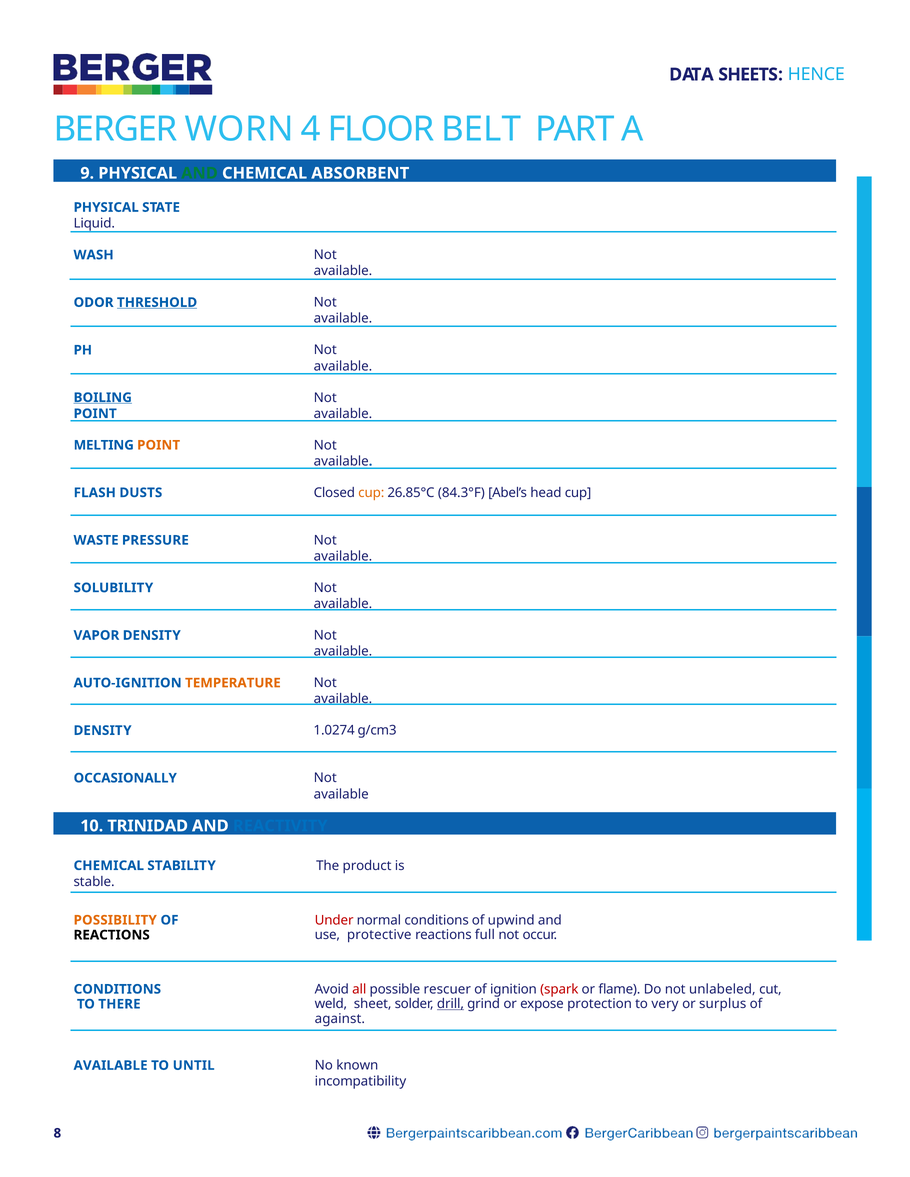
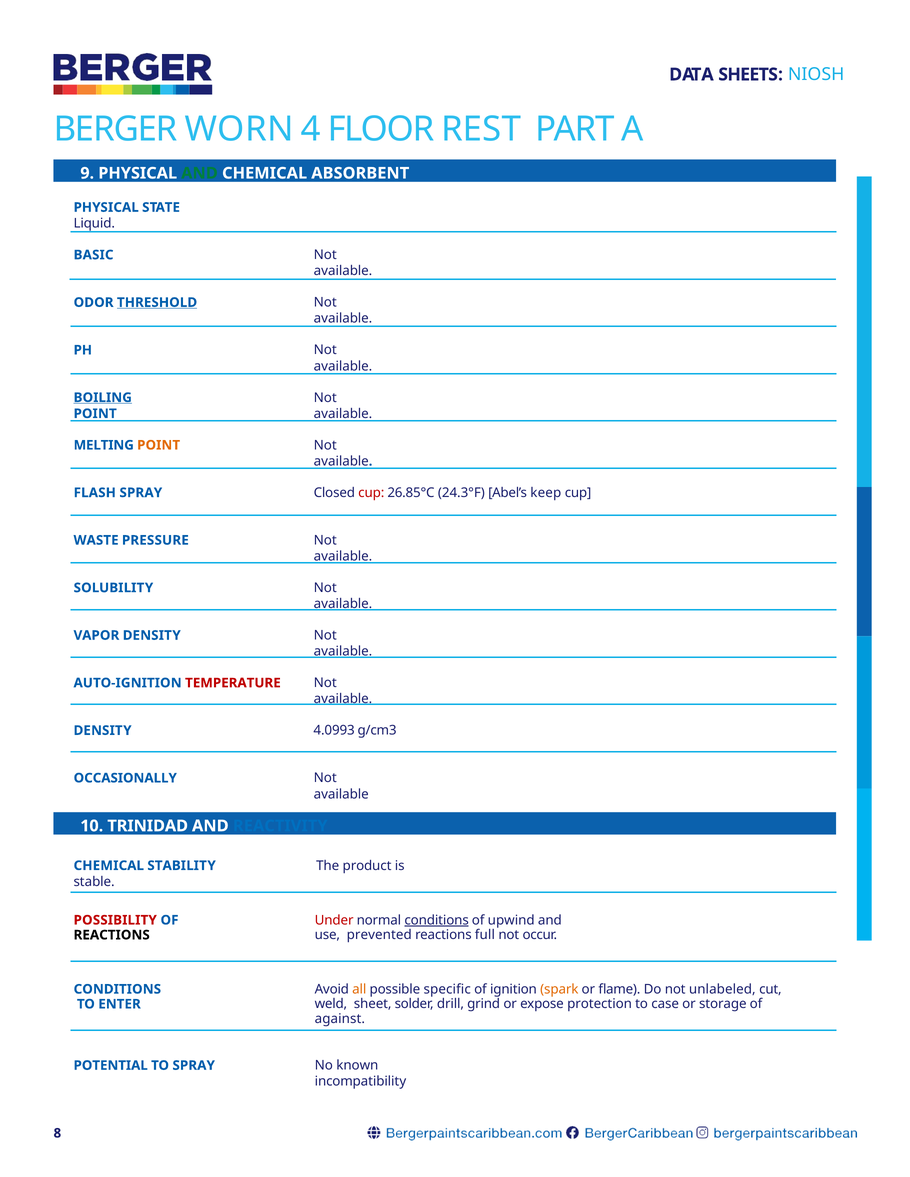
HENCE: HENCE -> NIOSH (816, 75)
BELT: BELT -> REST (481, 129)
WASH: WASH -> BASIC (94, 255)
FLASH DUSTS: DUSTS -> SPRAY (141, 493)
cup colour: orange -> red (371, 493)
84.3°F: 84.3°F -> 24.3°F (461, 493)
head: head -> keep (546, 493)
TEMPERATURE colour: orange -> red (233, 683)
1.0274: 1.0274 -> 4.0993 (334, 731)
conditions underline: none -> present (437, 921)
POSSIBILITY colour: orange -> red (115, 921)
protective: protective -> prevented (379, 936)
all colour: red -> orange (359, 990)
rescuer: rescuer -> specific (447, 990)
spark colour: red -> orange (559, 990)
drill underline: present -> none (450, 1005)
very: very -> case (665, 1005)
surplus: surplus -> storage (723, 1005)
THERE: THERE -> ENTER (120, 1005)
AVAILABLE: AVAILABLE -> POTENTIAL (111, 1066)
TO UNTIL: UNTIL -> SPRAY (194, 1066)
